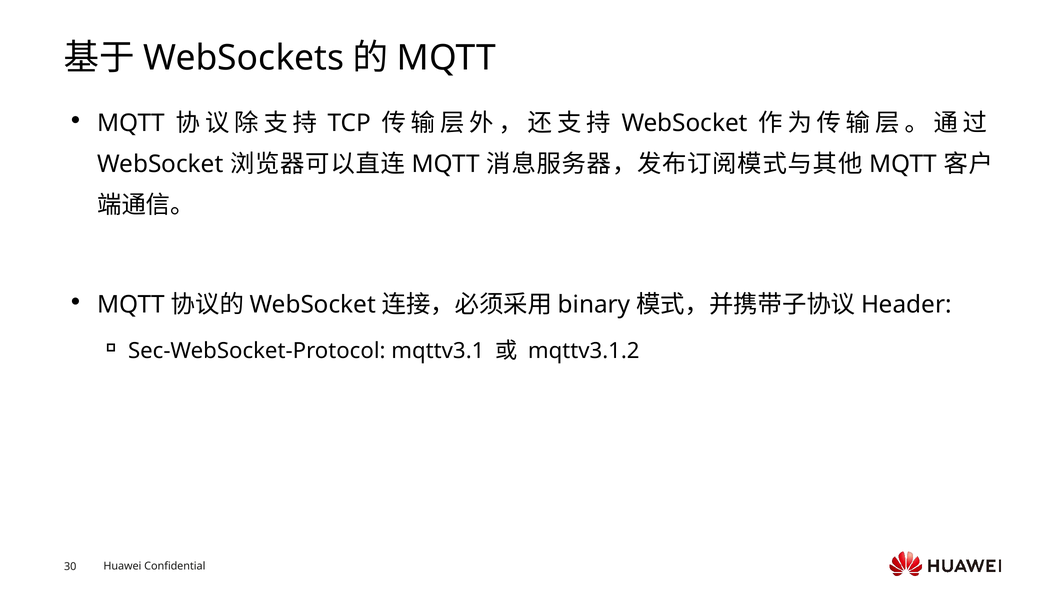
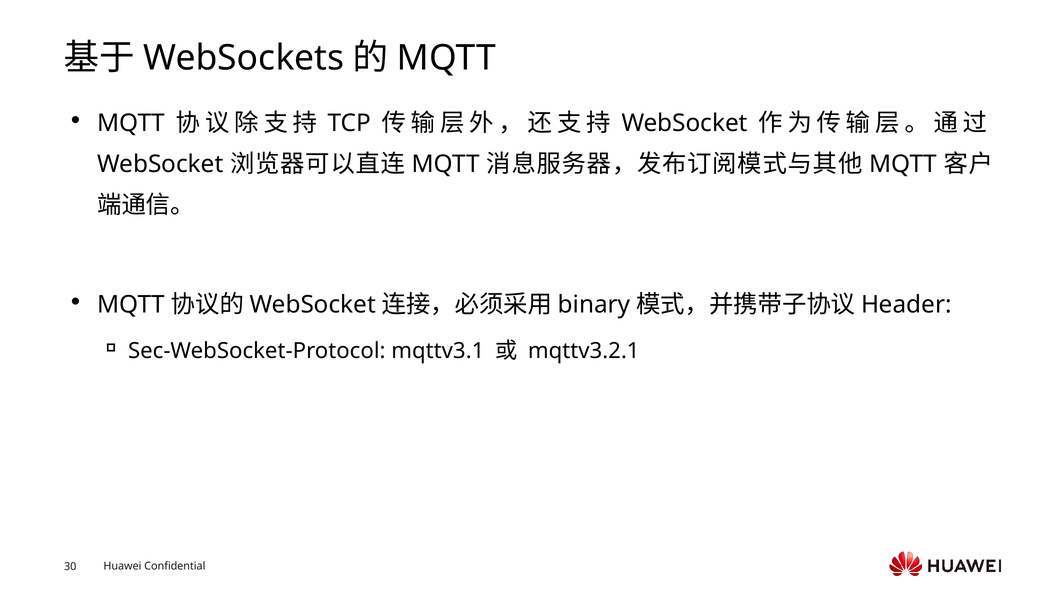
mqttv3.1.2: mqttv3.1.2 -> mqttv3.2.1 (584, 351)
